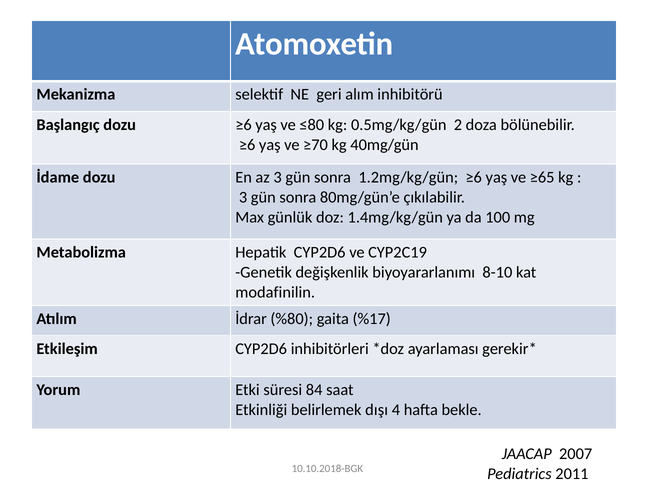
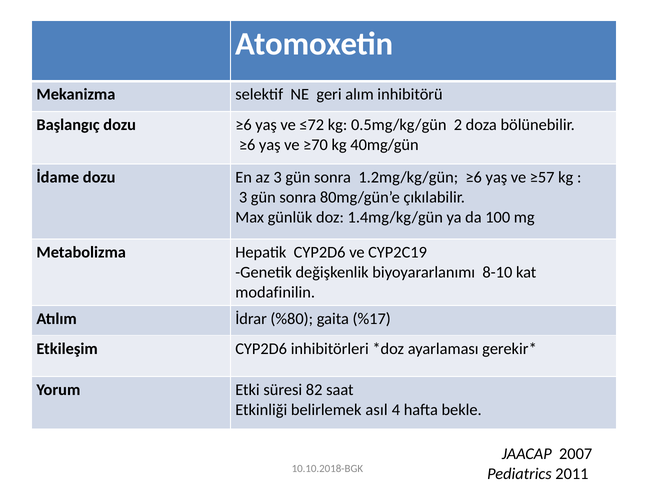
≤80: ≤80 -> ≤72 (312, 125)
≥65: ≥65 -> ≥57 (542, 178)
84: 84 -> 82 (314, 390)
dışı: dışı -> asıl (377, 410)
